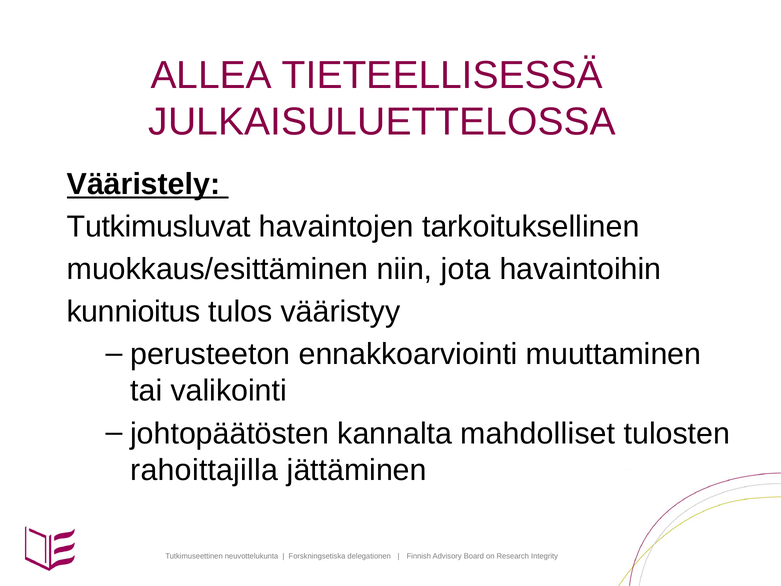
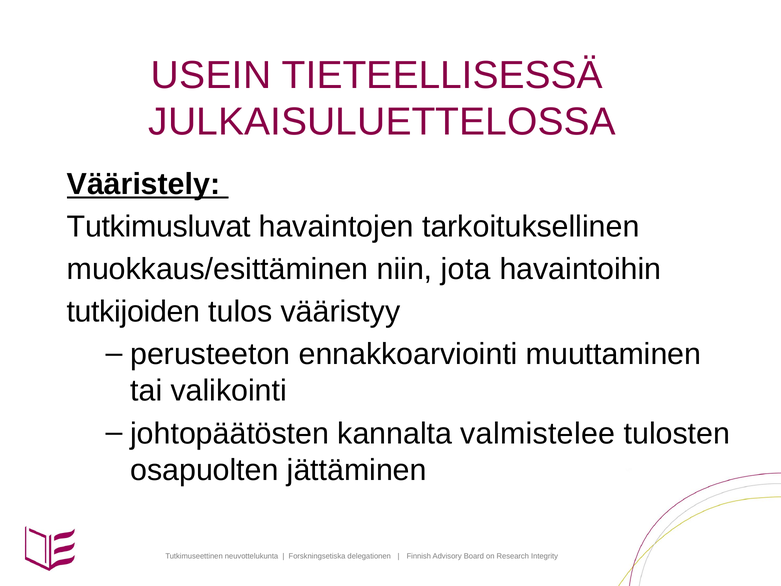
ALLEA: ALLEA -> USEIN (211, 75)
kunnioitus: kunnioitus -> tutkijoiden (134, 312)
mahdolliset: mahdolliset -> valmistelee (538, 433)
rahoittajilla: rahoittajilla -> osapuolten (204, 470)
